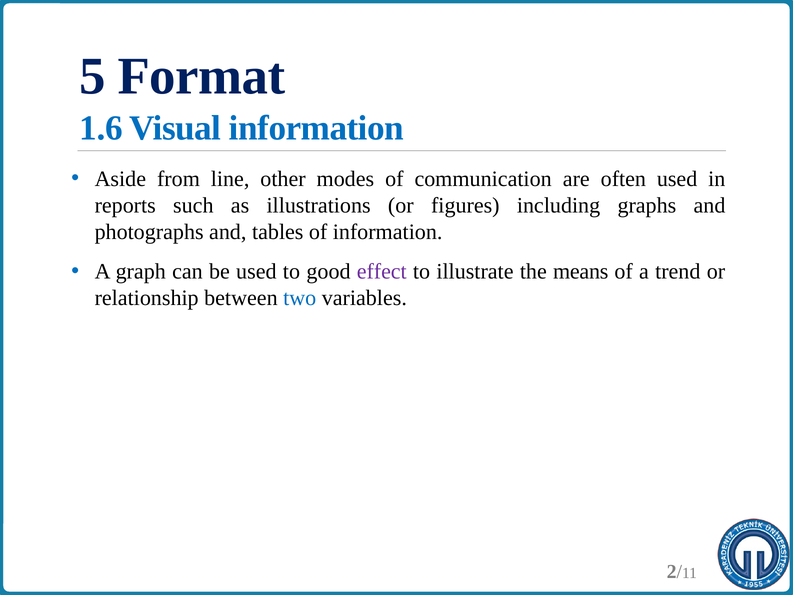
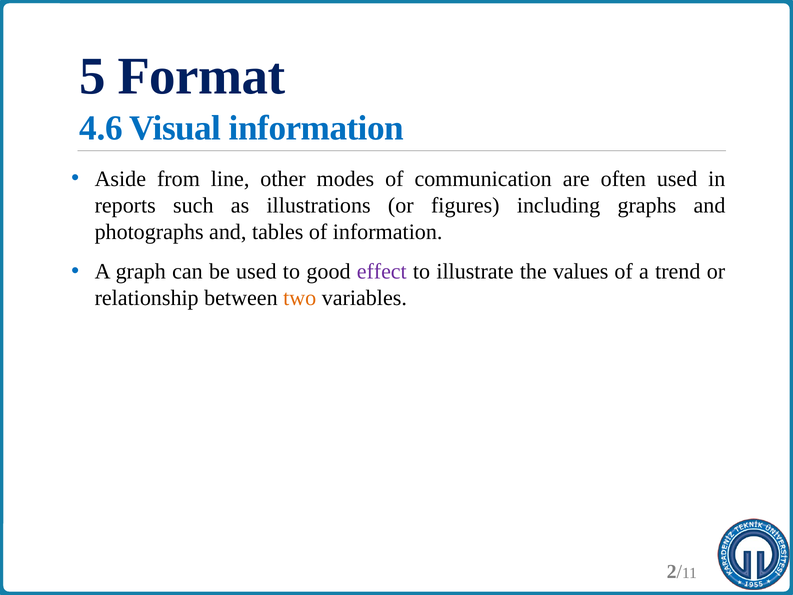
1.6: 1.6 -> 4.6 (101, 128)
means: means -> values (581, 271)
two colour: blue -> orange (300, 298)
